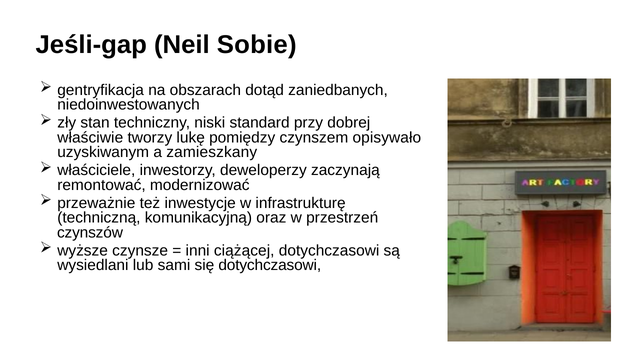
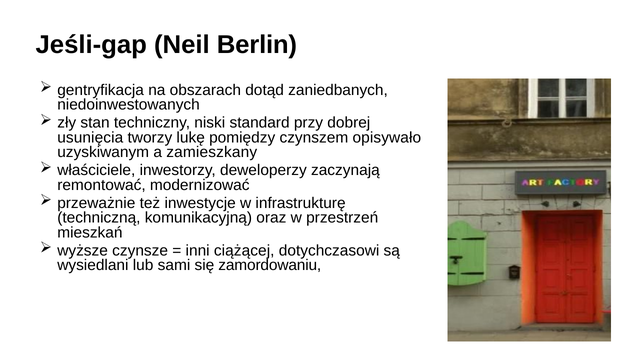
Sobie: Sobie -> Berlin (257, 45)
właściwie: właściwie -> usunięcia (90, 138)
czynszów: czynszów -> mieszkań (90, 233)
się dotychczasowi: dotychczasowi -> zamordowaniu (270, 266)
